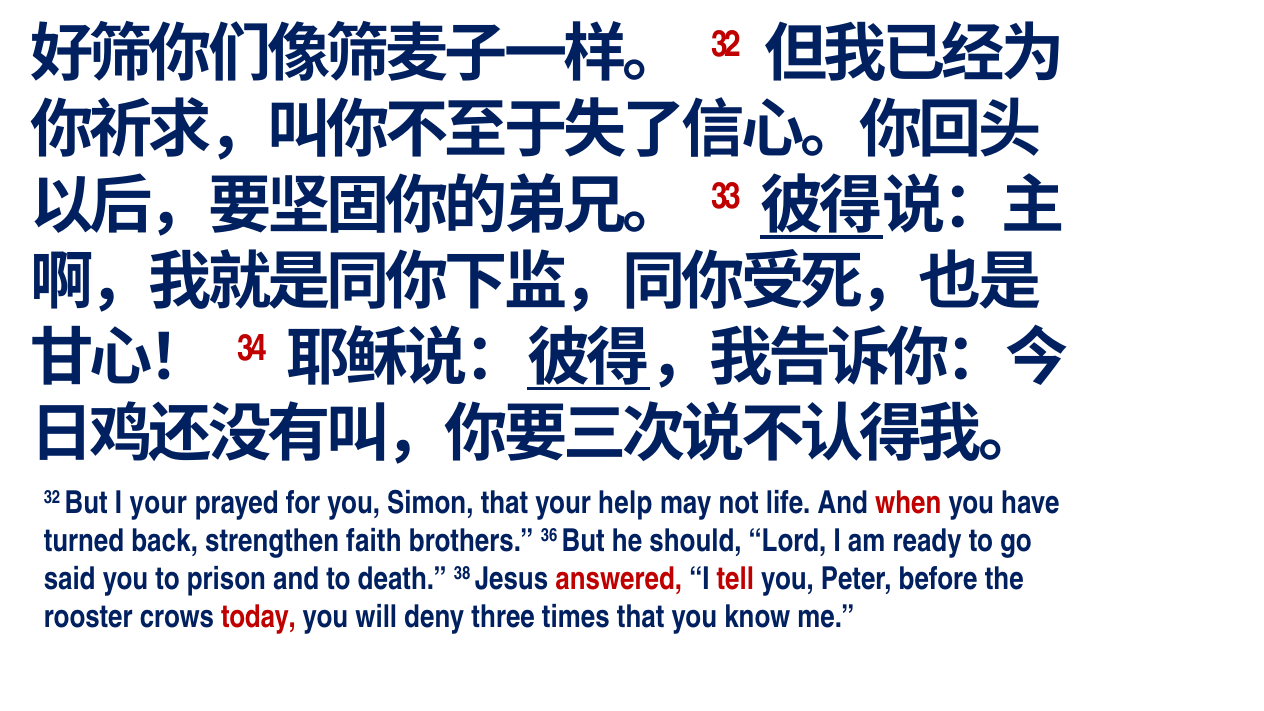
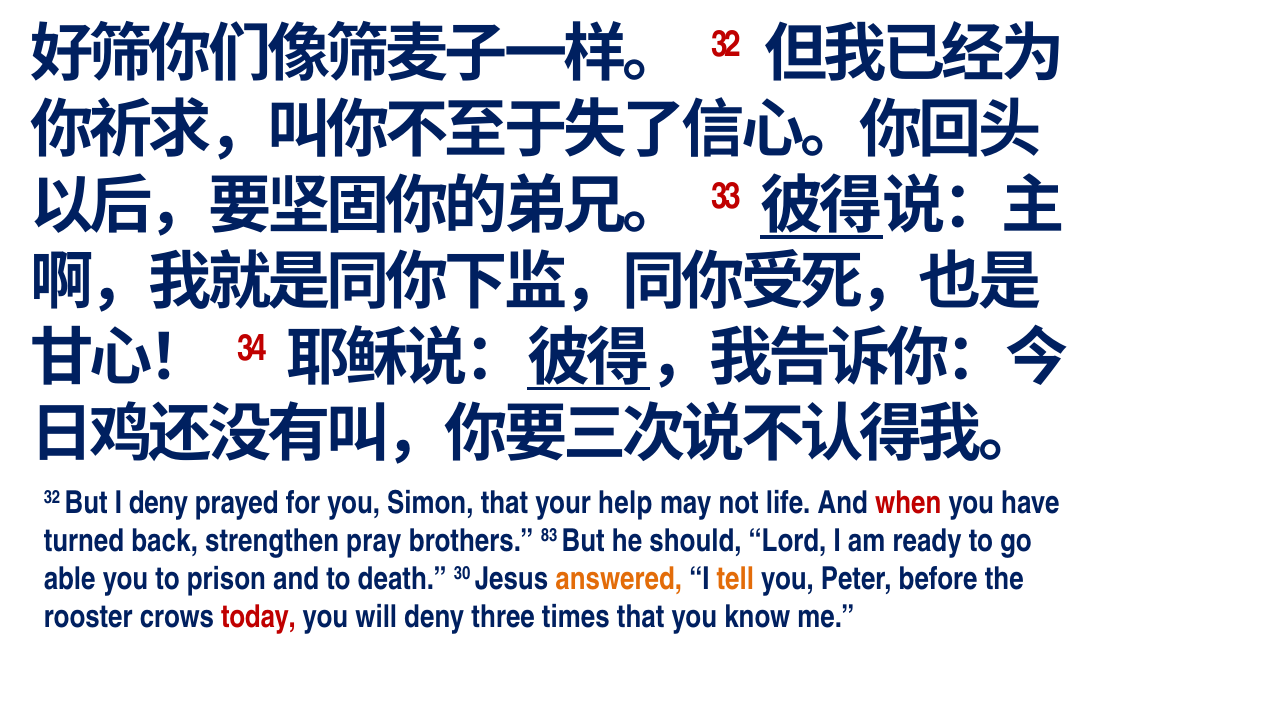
I your: your -> deny (159, 503)
faith: faith -> pray (374, 541)
36: 36 -> 83 (549, 536)
said: said -> able (70, 579)
38: 38 -> 30 (462, 574)
answered colour: red -> orange (619, 579)
tell colour: red -> orange (735, 579)
